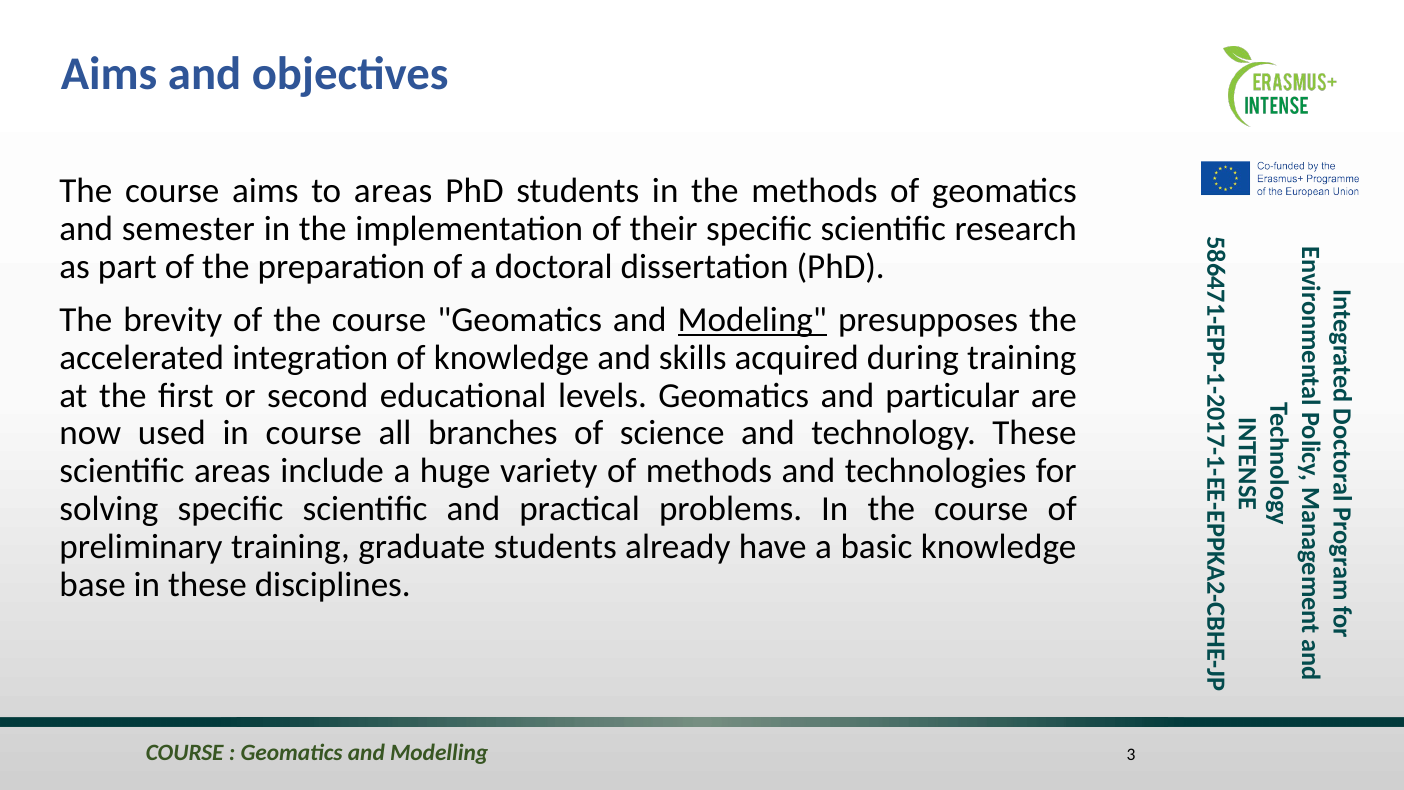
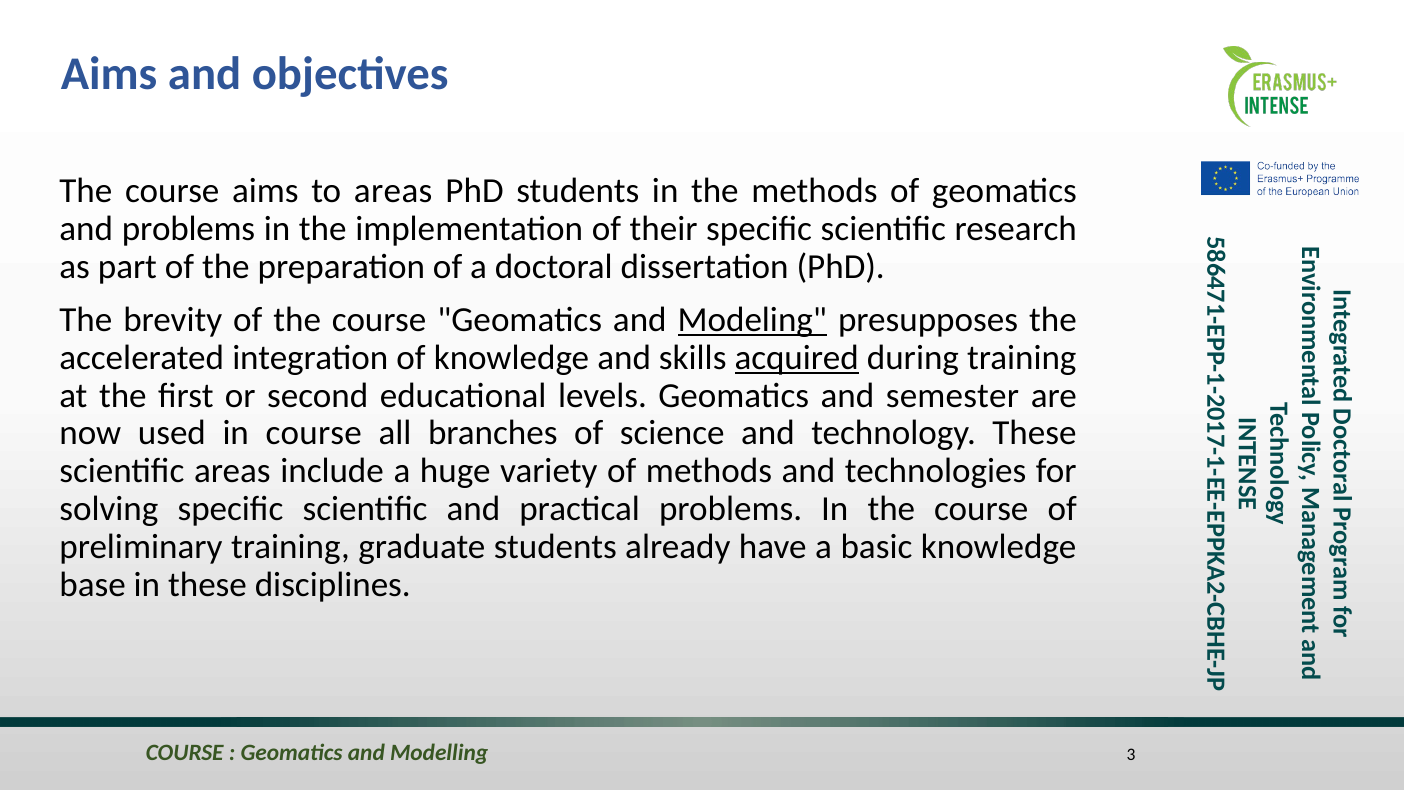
and semester: semester -> problems (188, 229)
acquired underline: none -> present (797, 357)
particular: particular -> semester (952, 395)
